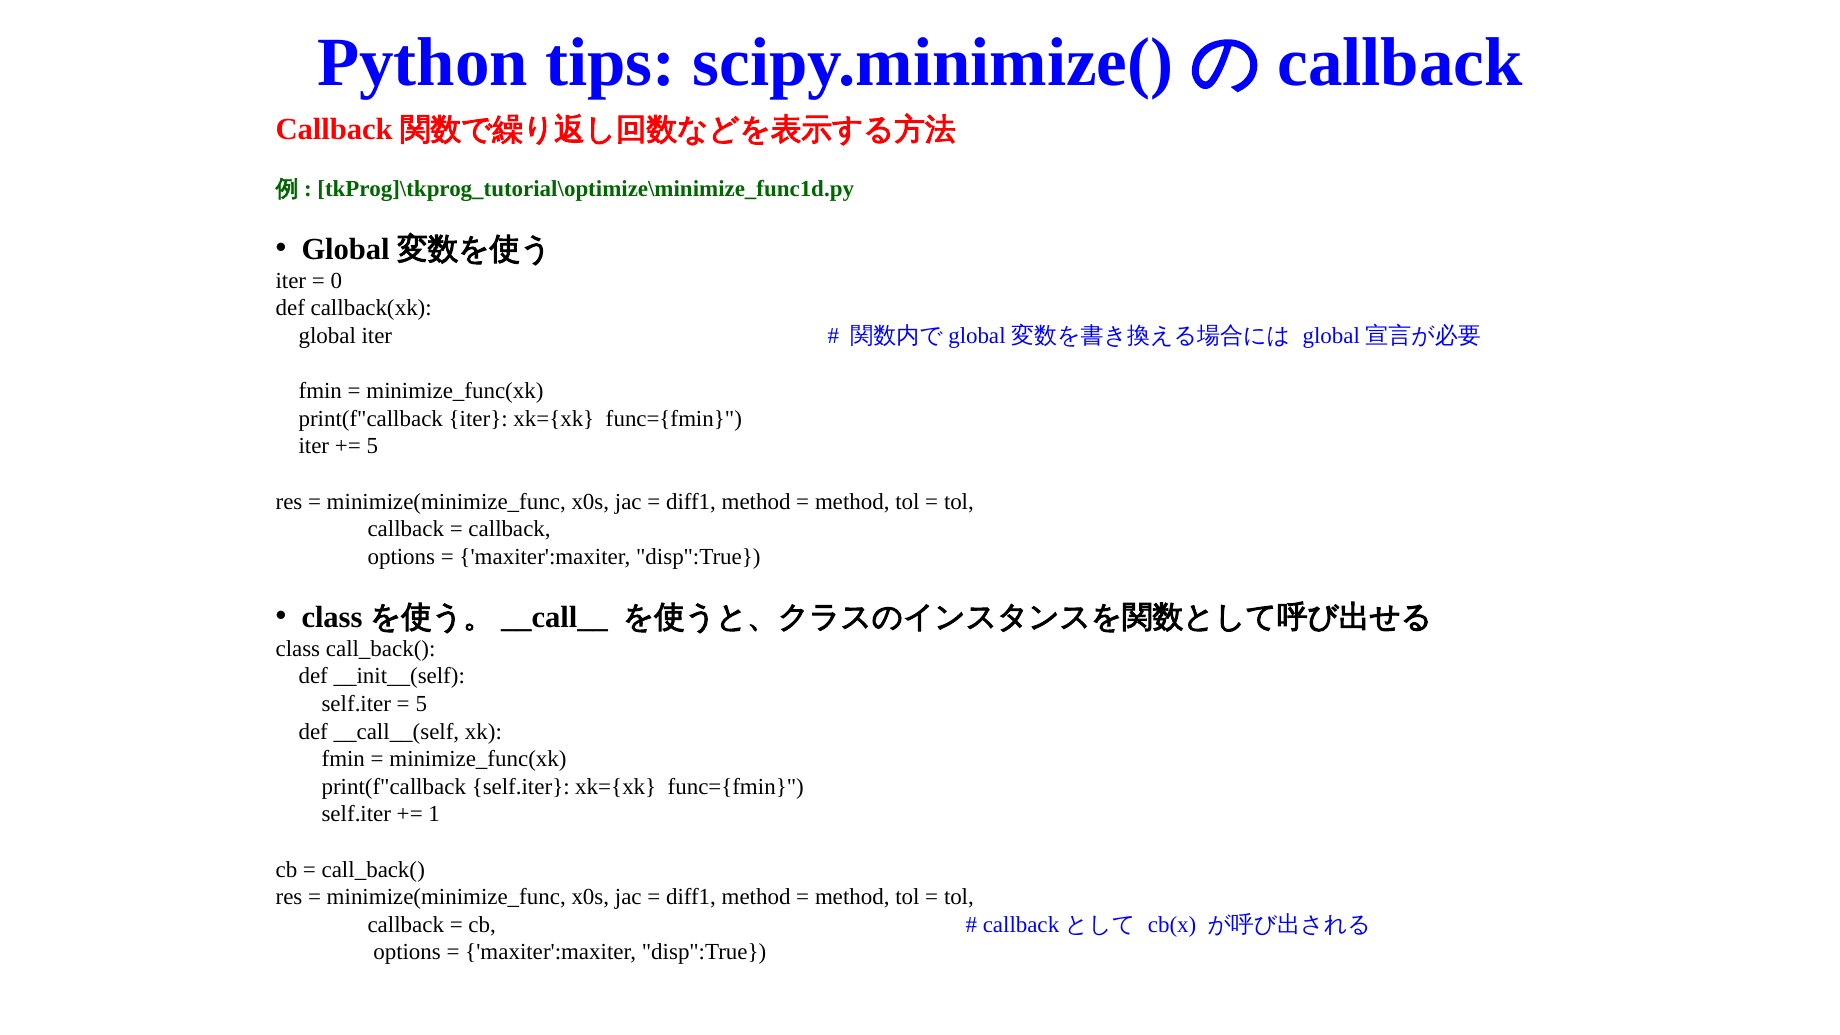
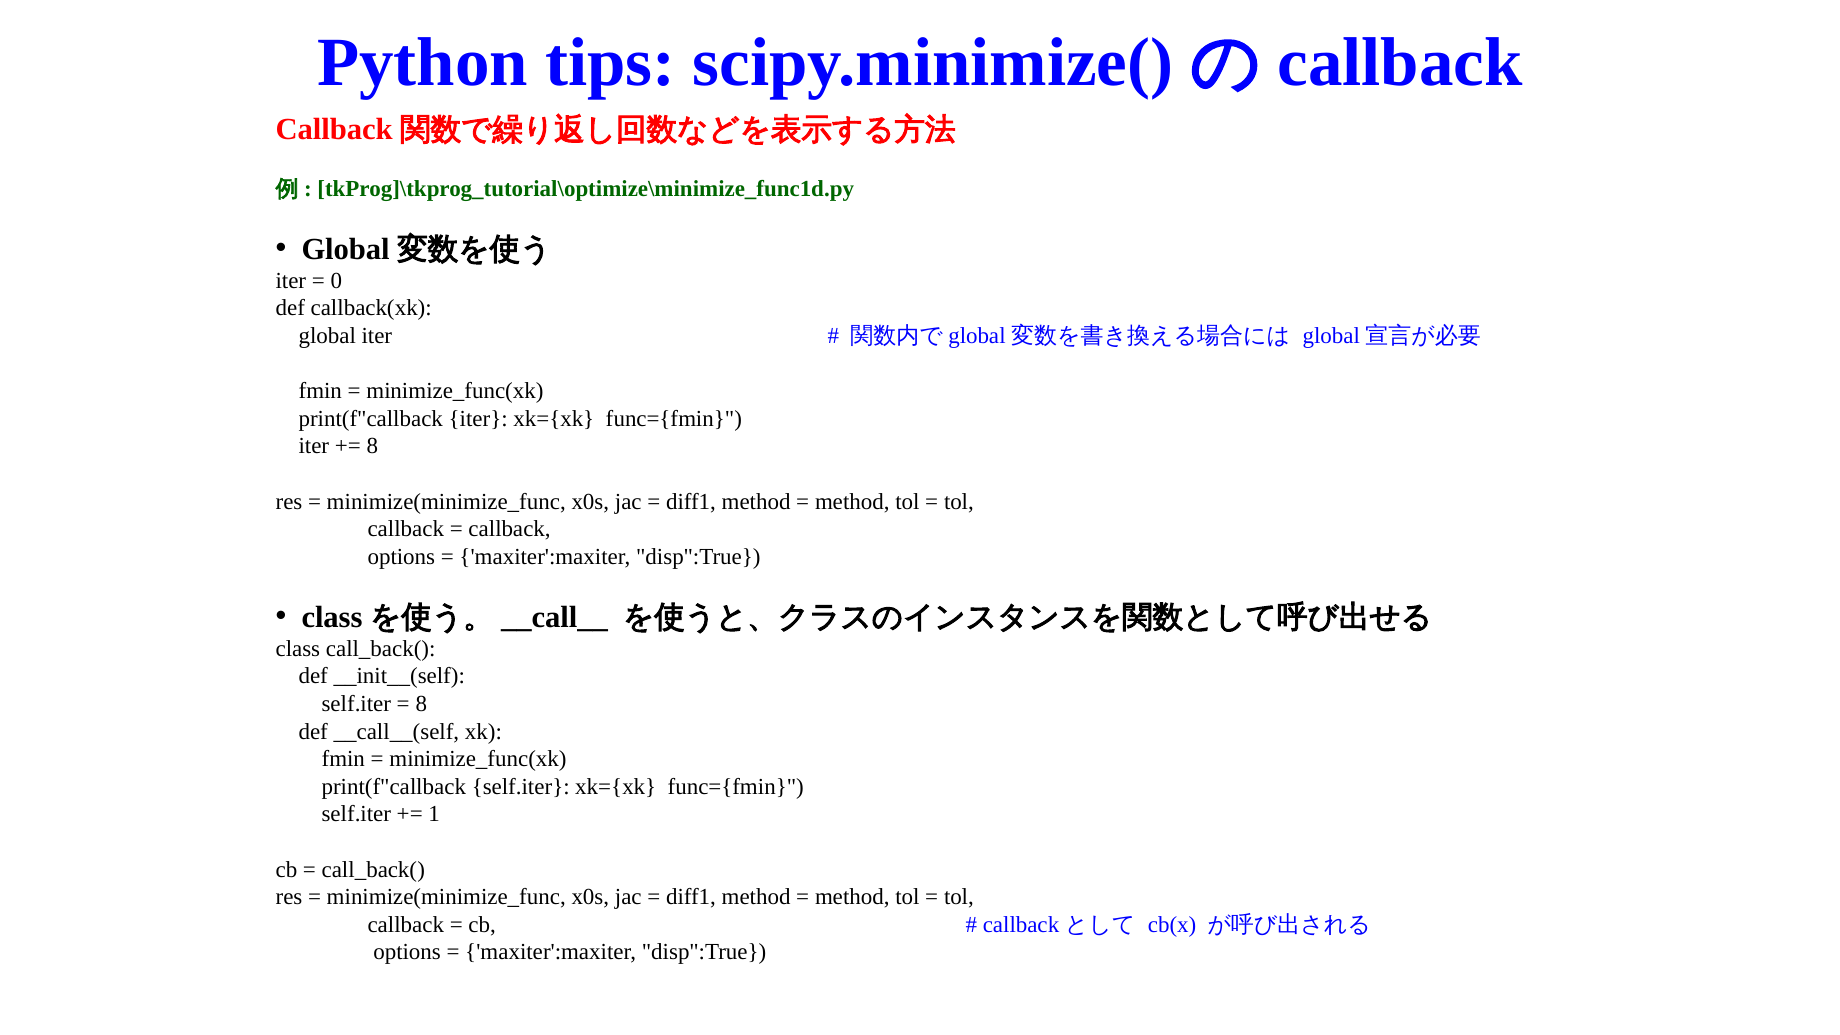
5: 5 -> 8 (372, 446)
5: 5 -> 8 (421, 704)
